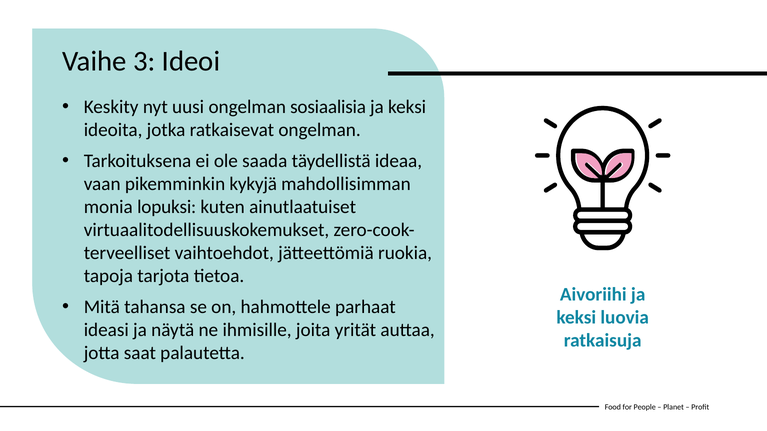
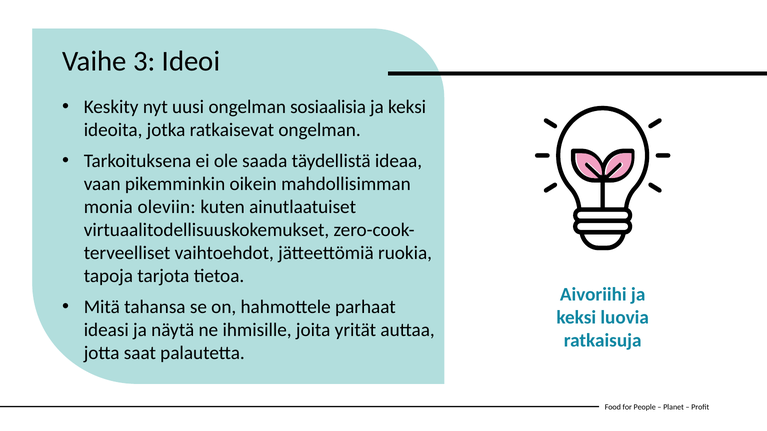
kykyjä: kykyjä -> oikein (253, 184)
lopuksi: lopuksi -> oleviin (167, 207)
